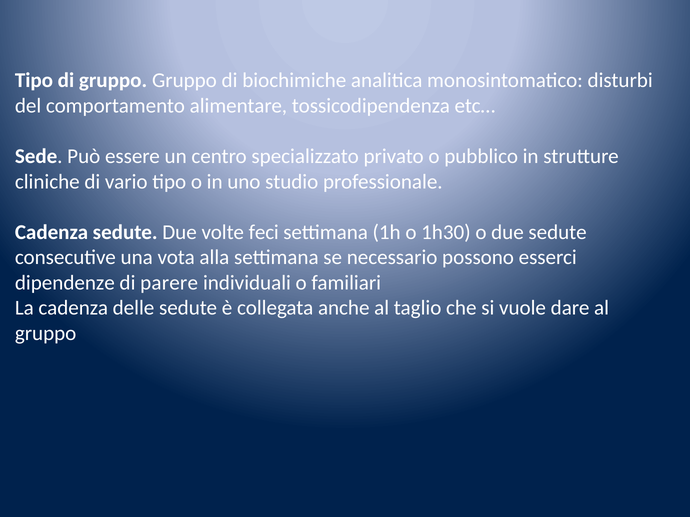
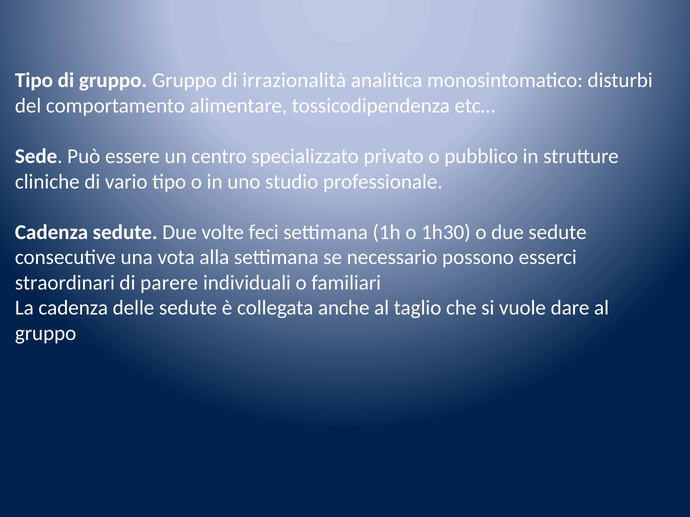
biochimiche: biochimiche -> irrazionalità (294, 81)
dipendenze: dipendenze -> straordinari (65, 283)
